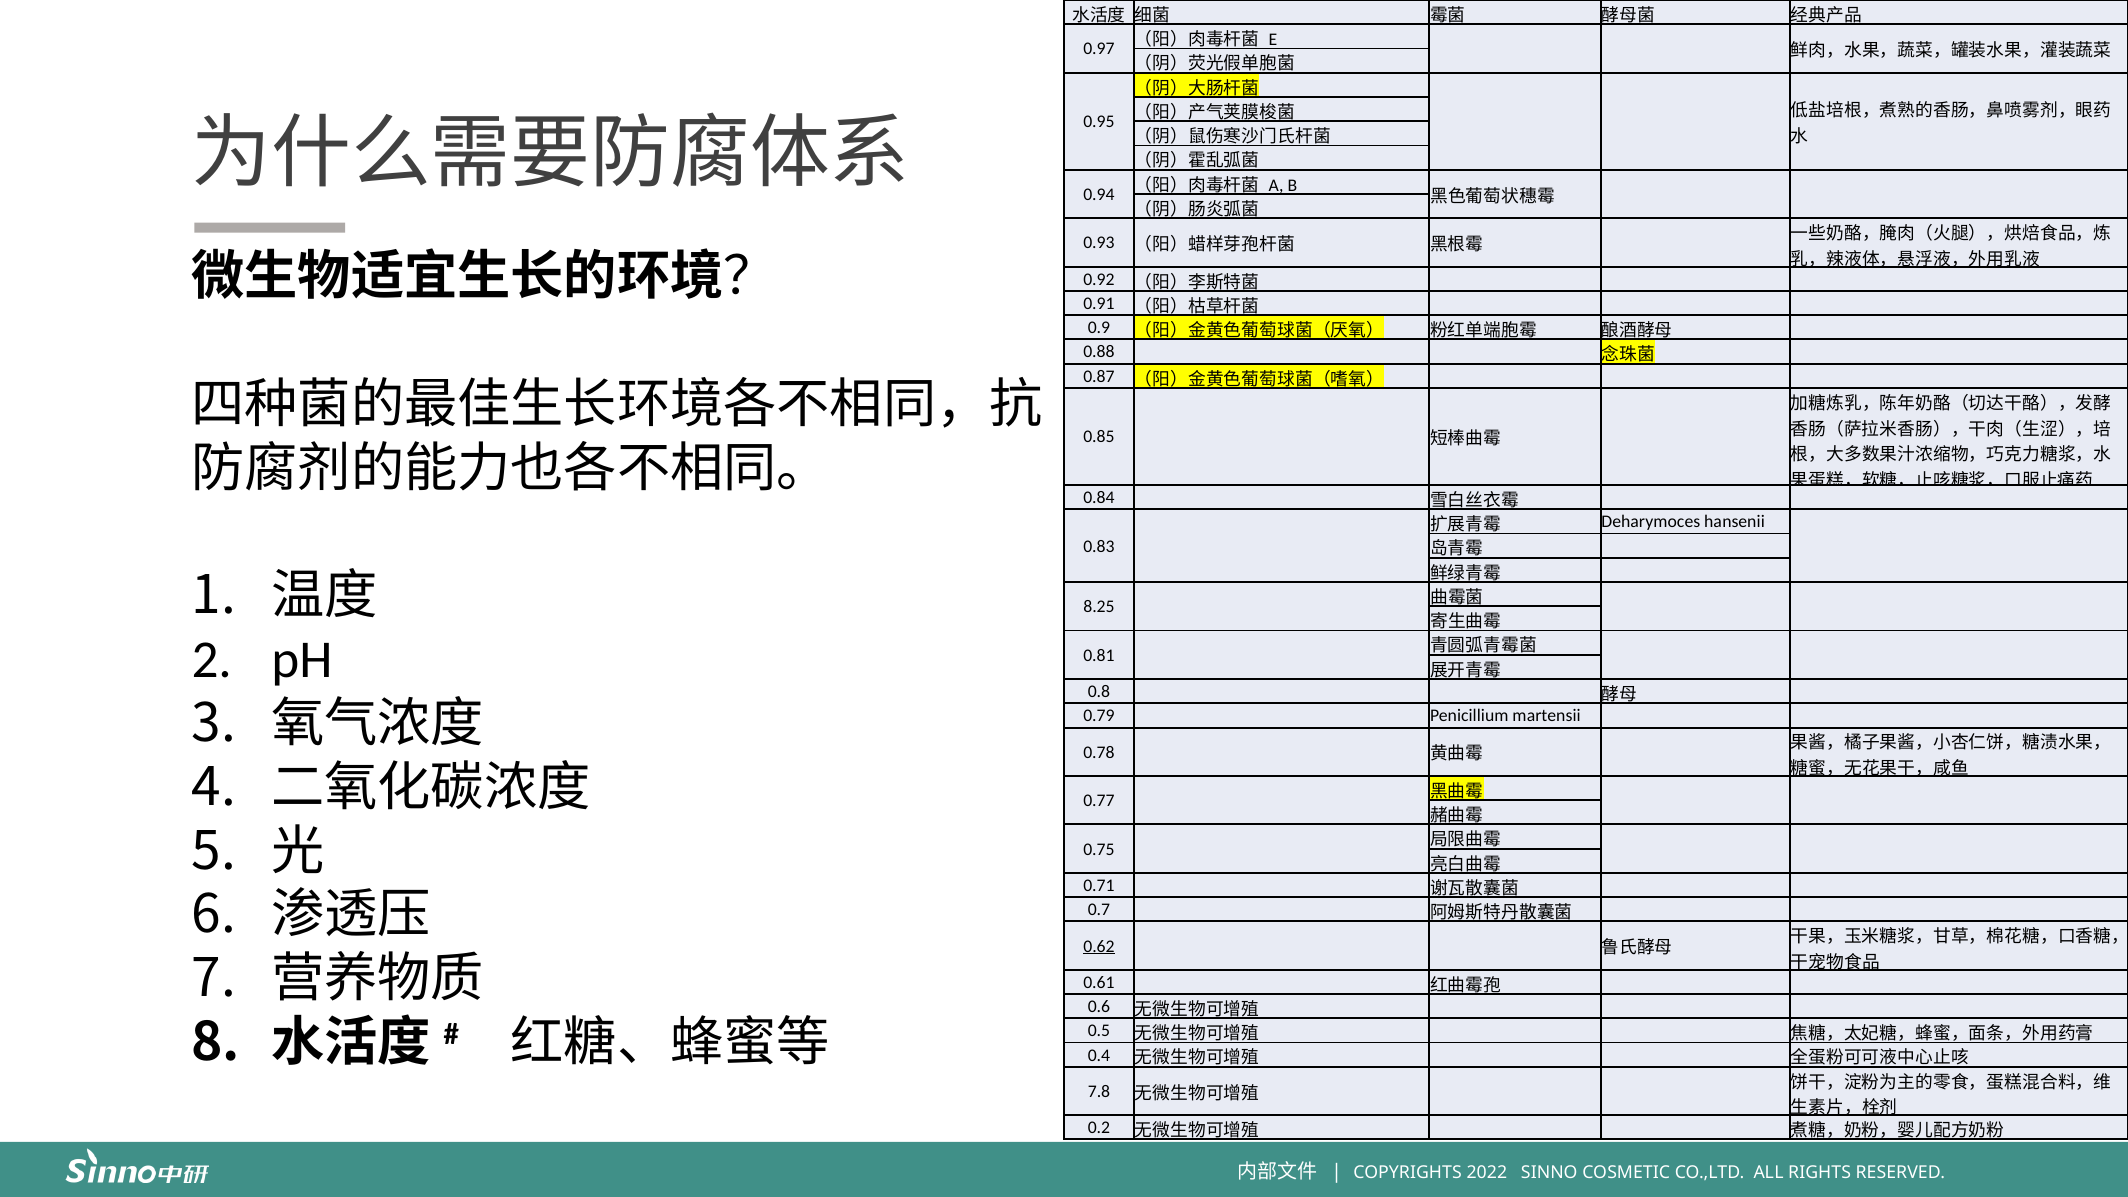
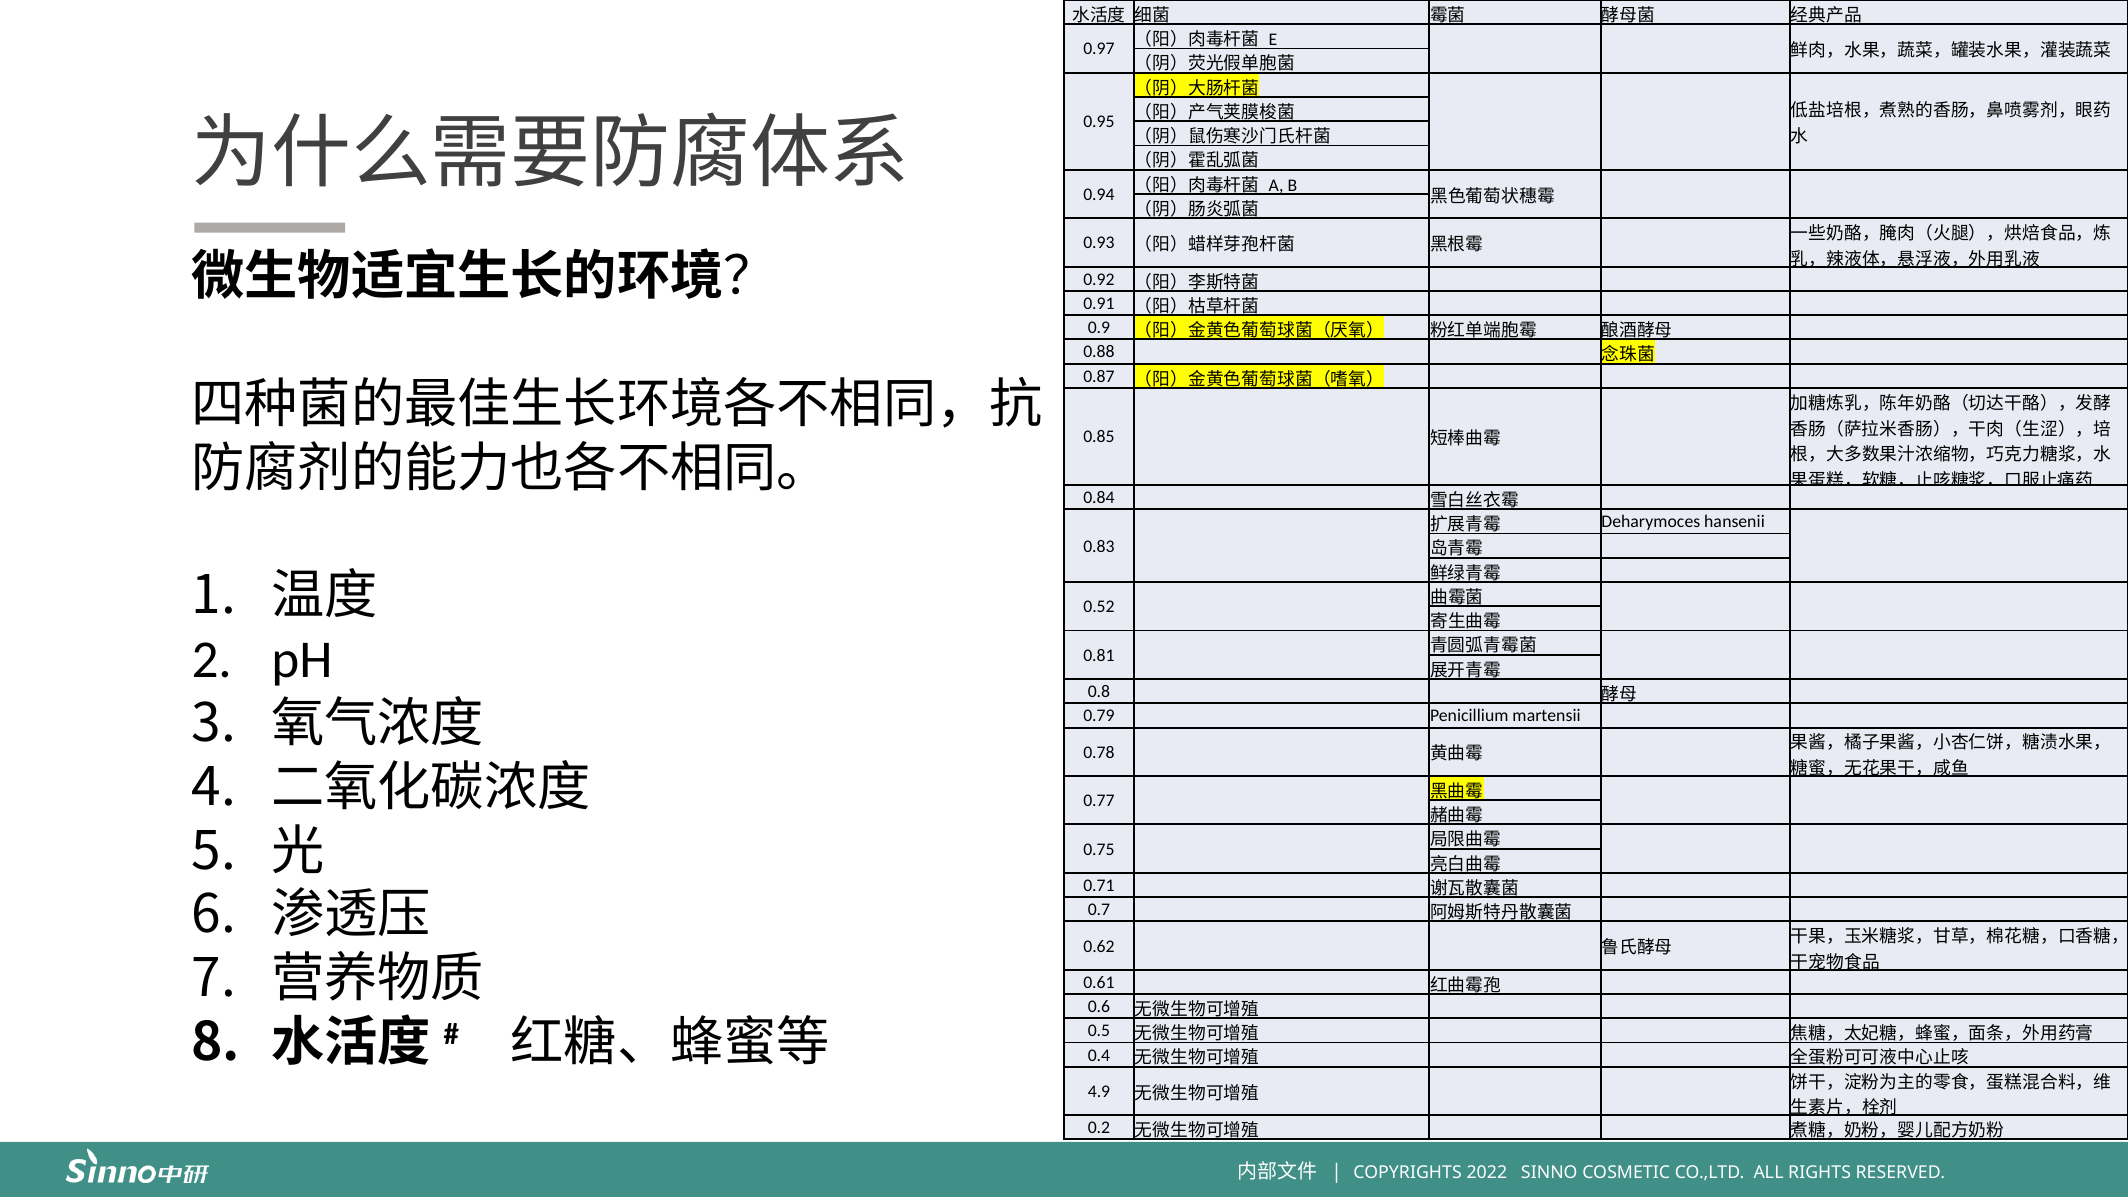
8.25: 8.25 -> 0.52 (1099, 607)
0.62 underline: present -> none (1099, 946)
7.8: 7.8 -> 4.9 (1099, 1092)
